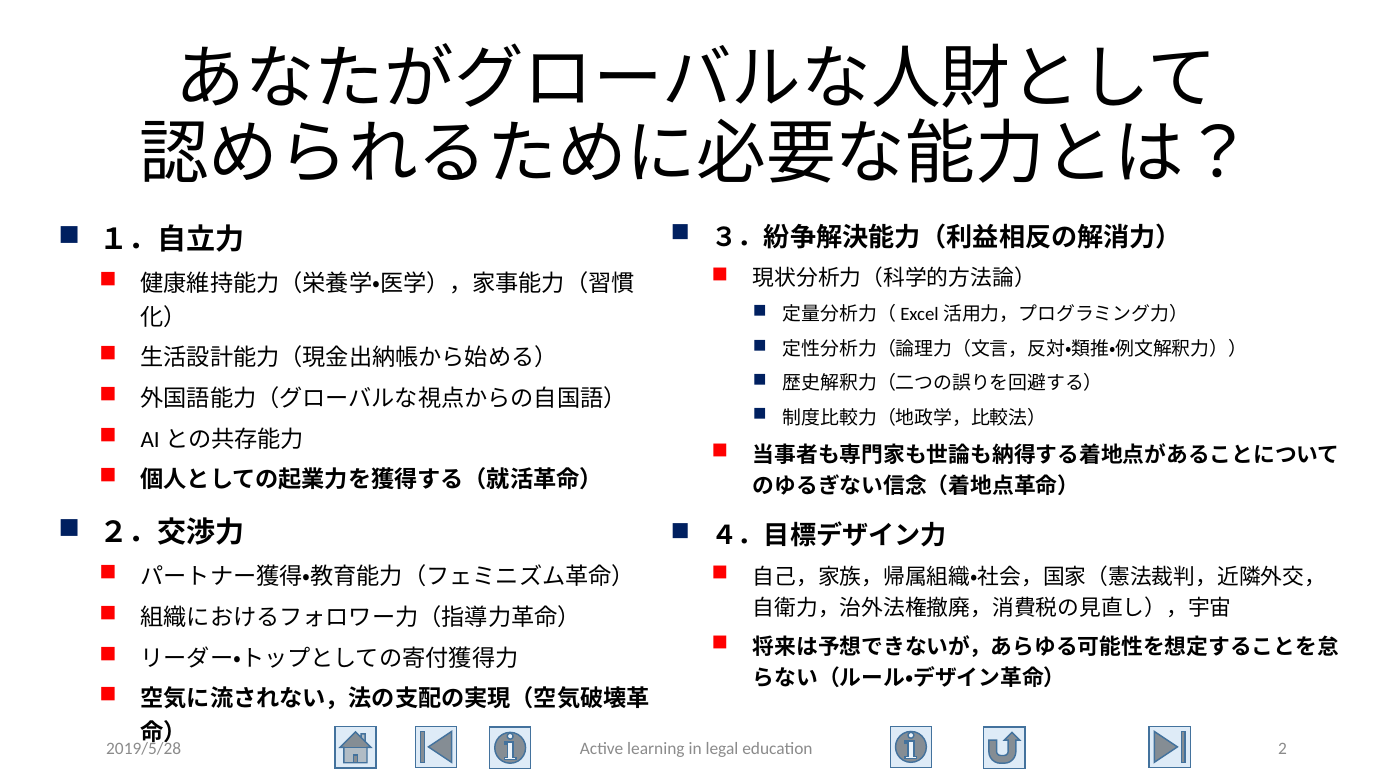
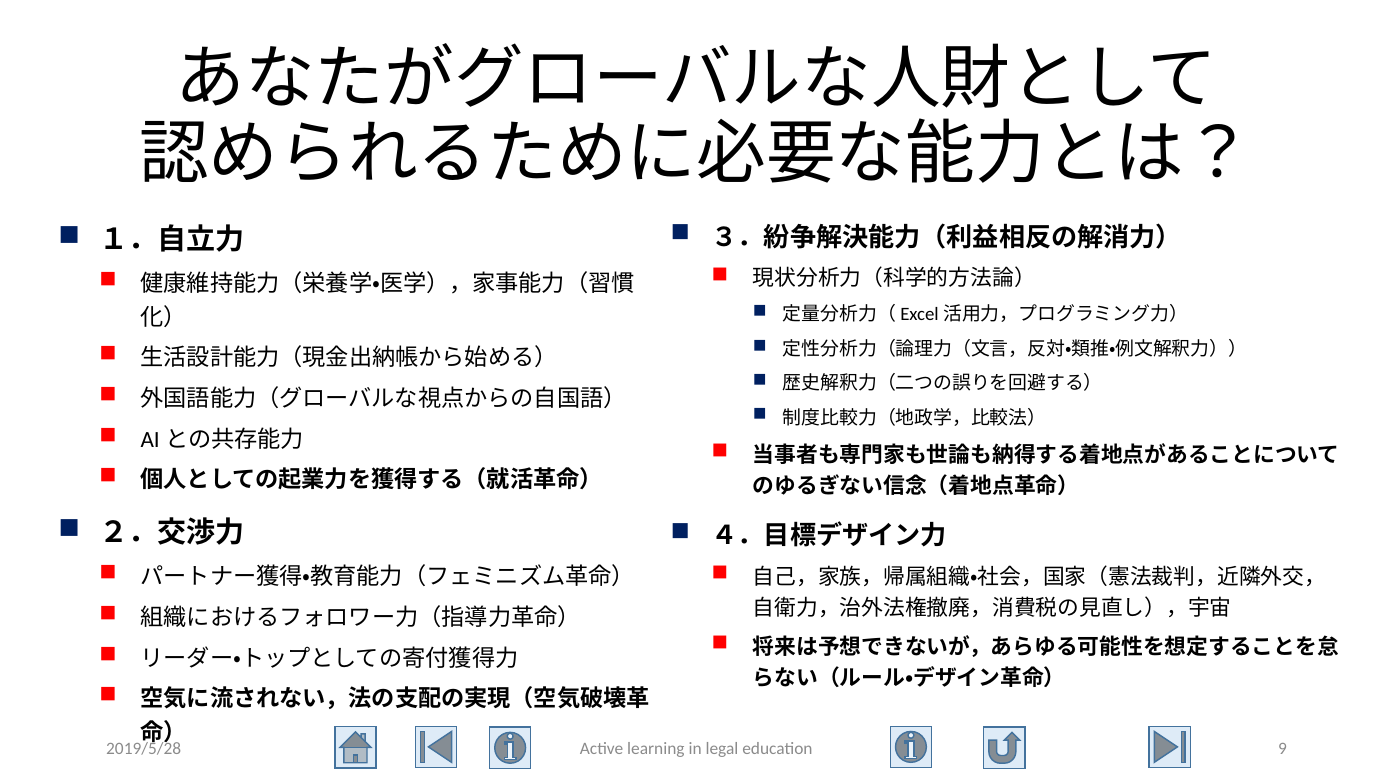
2: 2 -> 9 (1282, 748)
